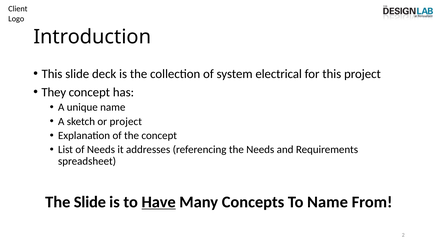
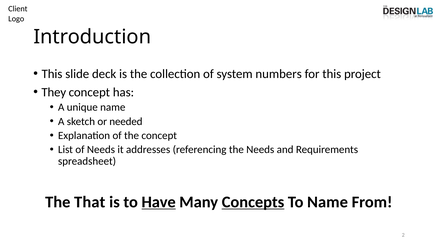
electrical: electrical -> numbers (279, 74)
or project: project -> needed (126, 122)
The Slide: Slide -> That (90, 202)
Concepts underline: none -> present (253, 202)
